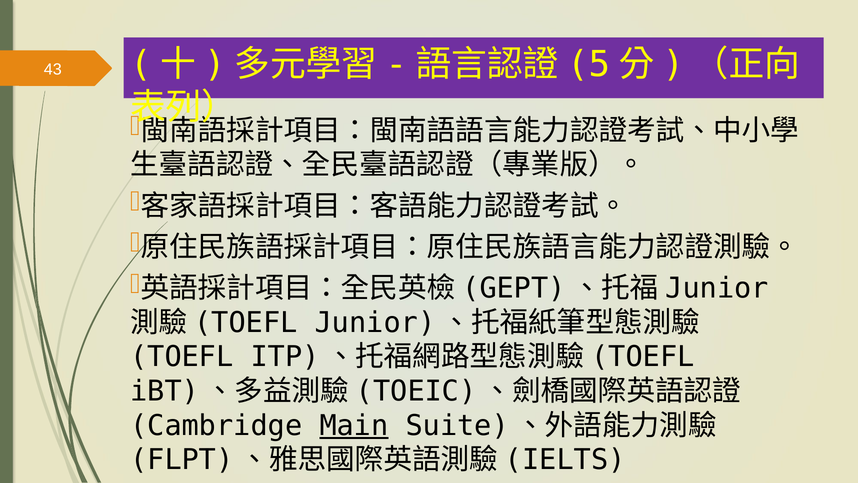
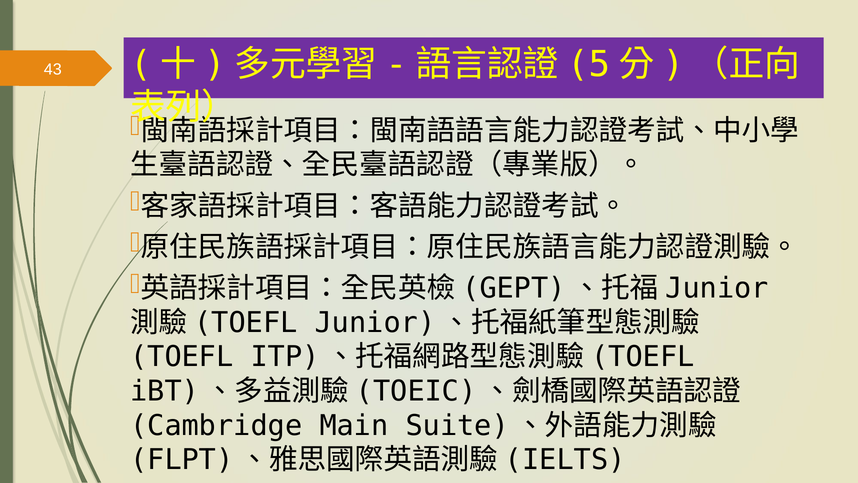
Main underline: present -> none (354, 425)
